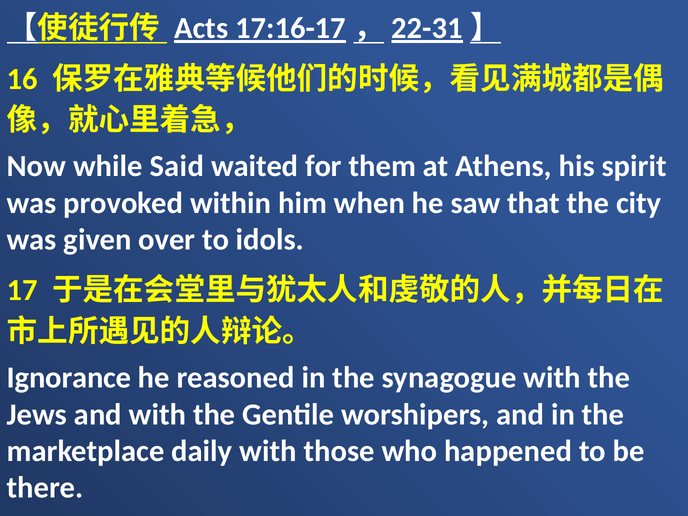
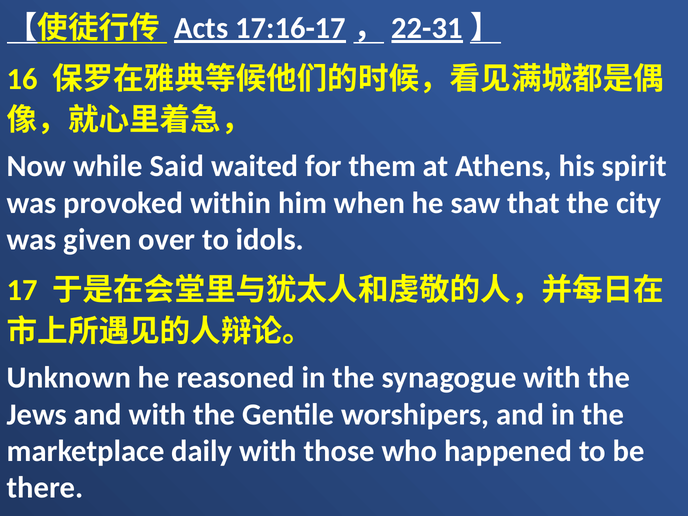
Ignorance: Ignorance -> Unknown (69, 378)
